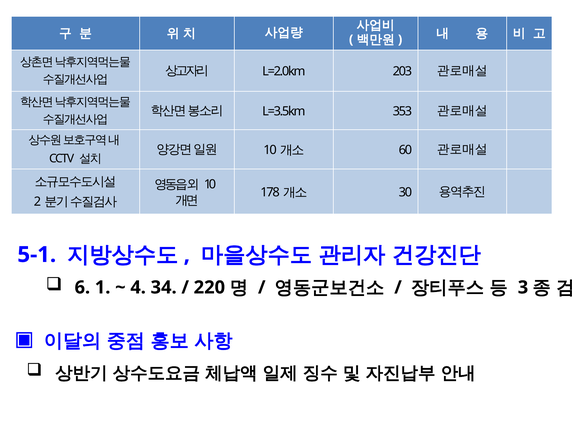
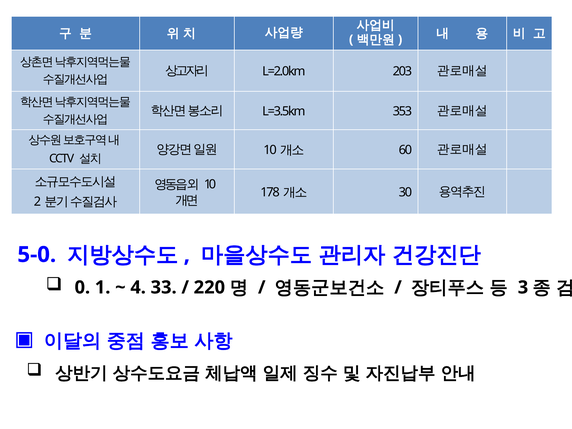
5-1: 5-1 -> 5-0 (37, 255)
6: 6 -> 0 (82, 287)
34: 34 -> 33 (164, 287)
